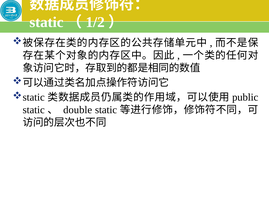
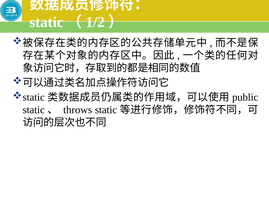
double: double -> throws (78, 110)
